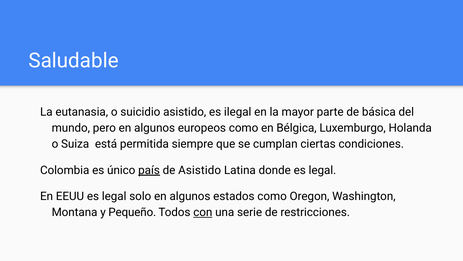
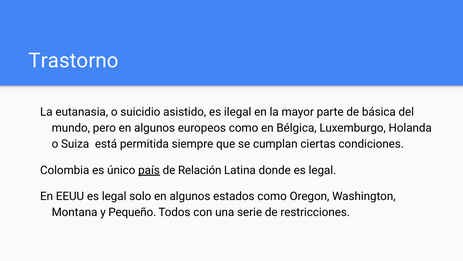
Saludable: Saludable -> Trastorno (74, 61)
de Asistido: Asistido -> Relación (200, 170)
con underline: present -> none (203, 212)
